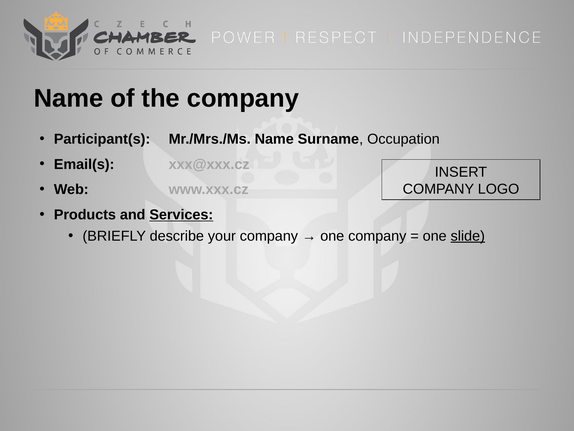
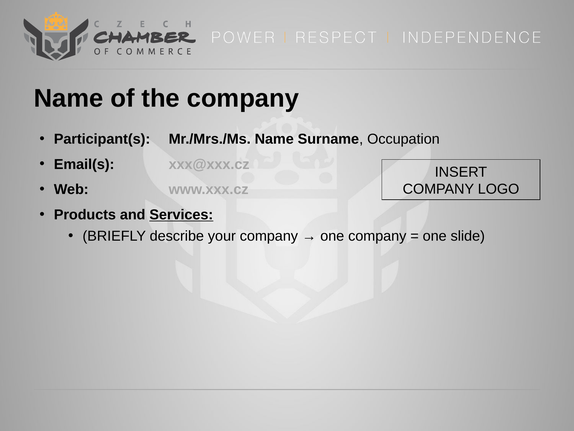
slide underline: present -> none (468, 236)
